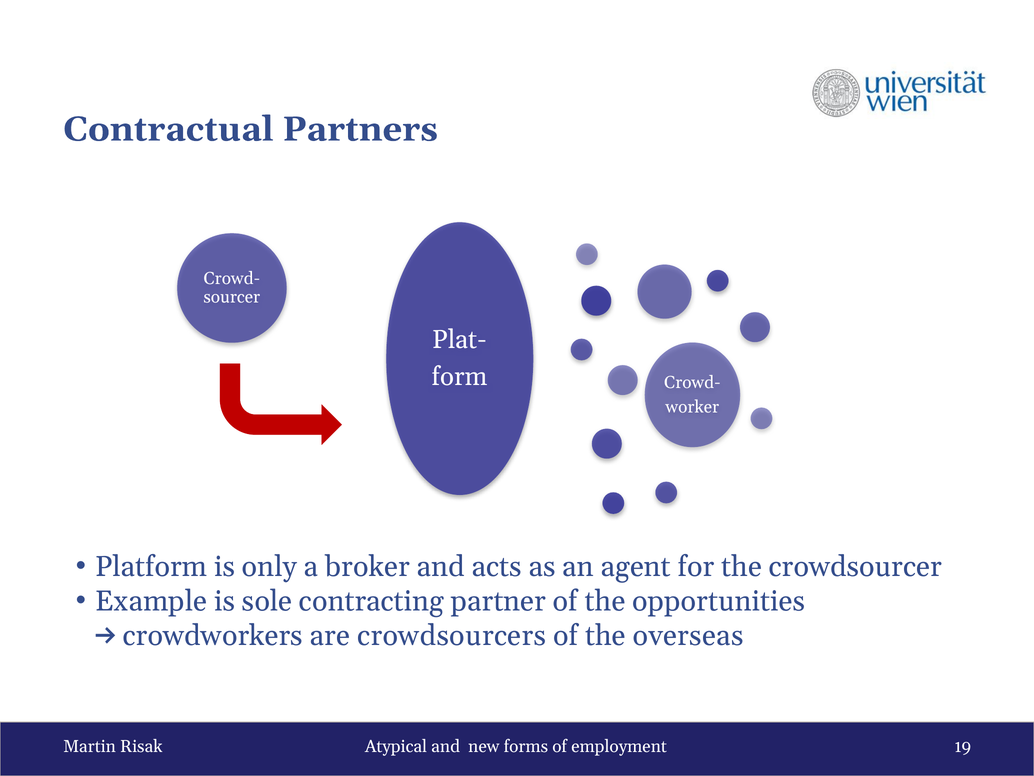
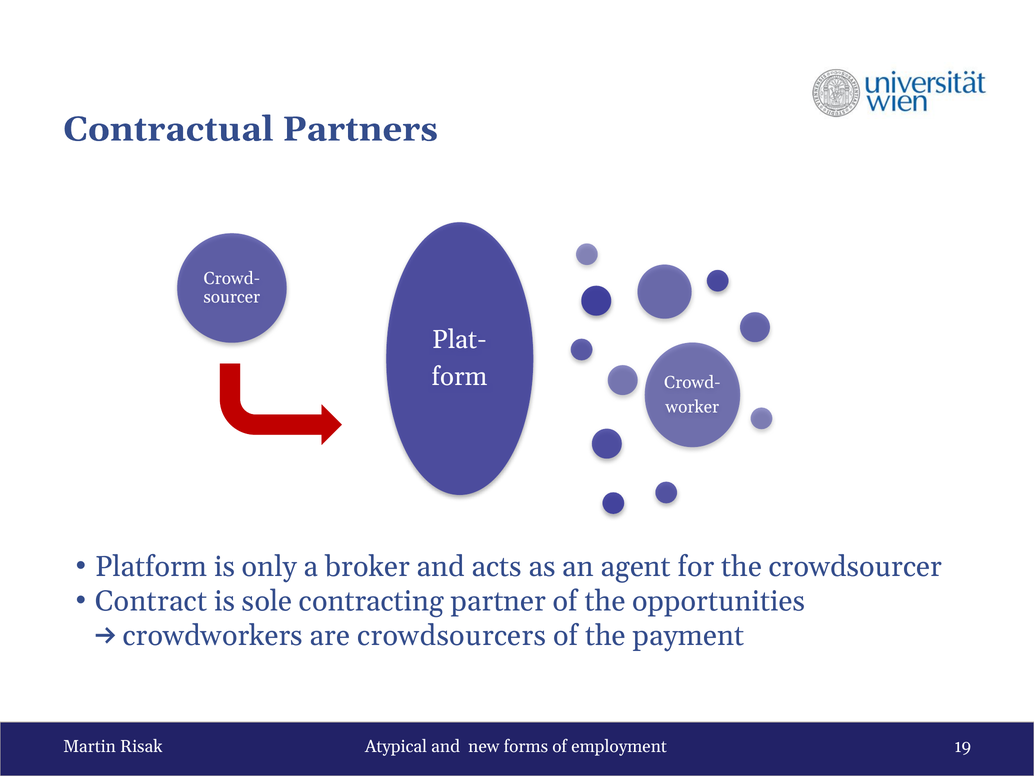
Example: Example -> Contract (151, 601)
overseas: overseas -> payment (688, 635)
